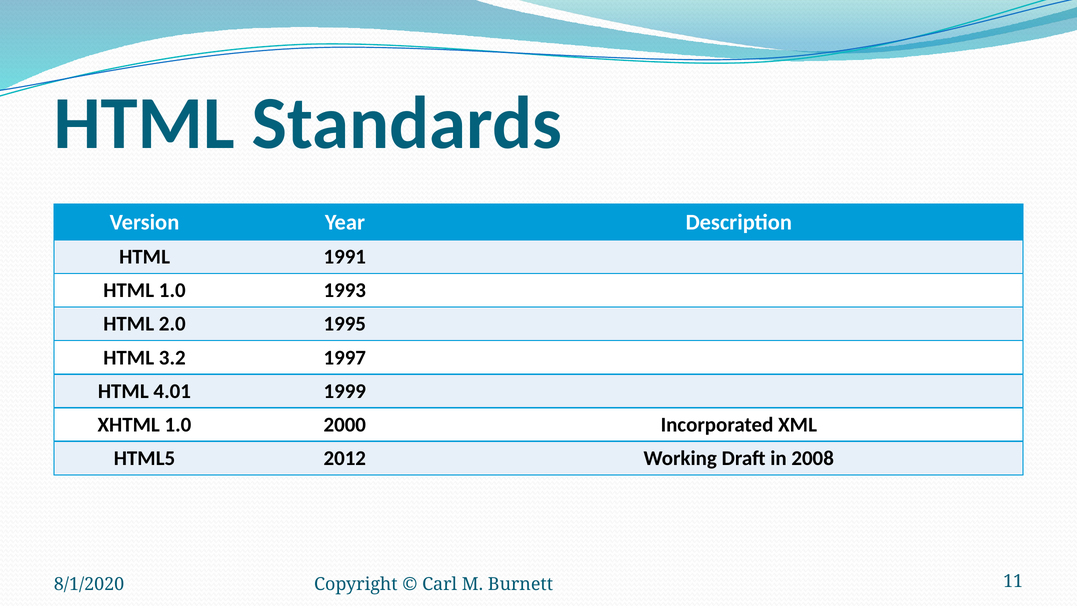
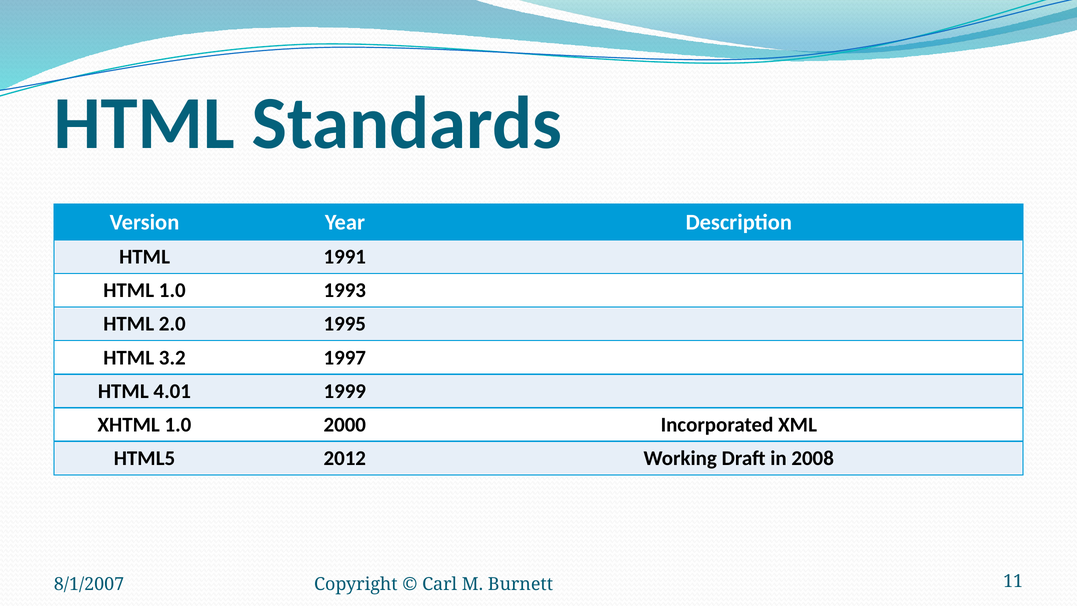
8/1/2020: 8/1/2020 -> 8/1/2007 (89, 584)
